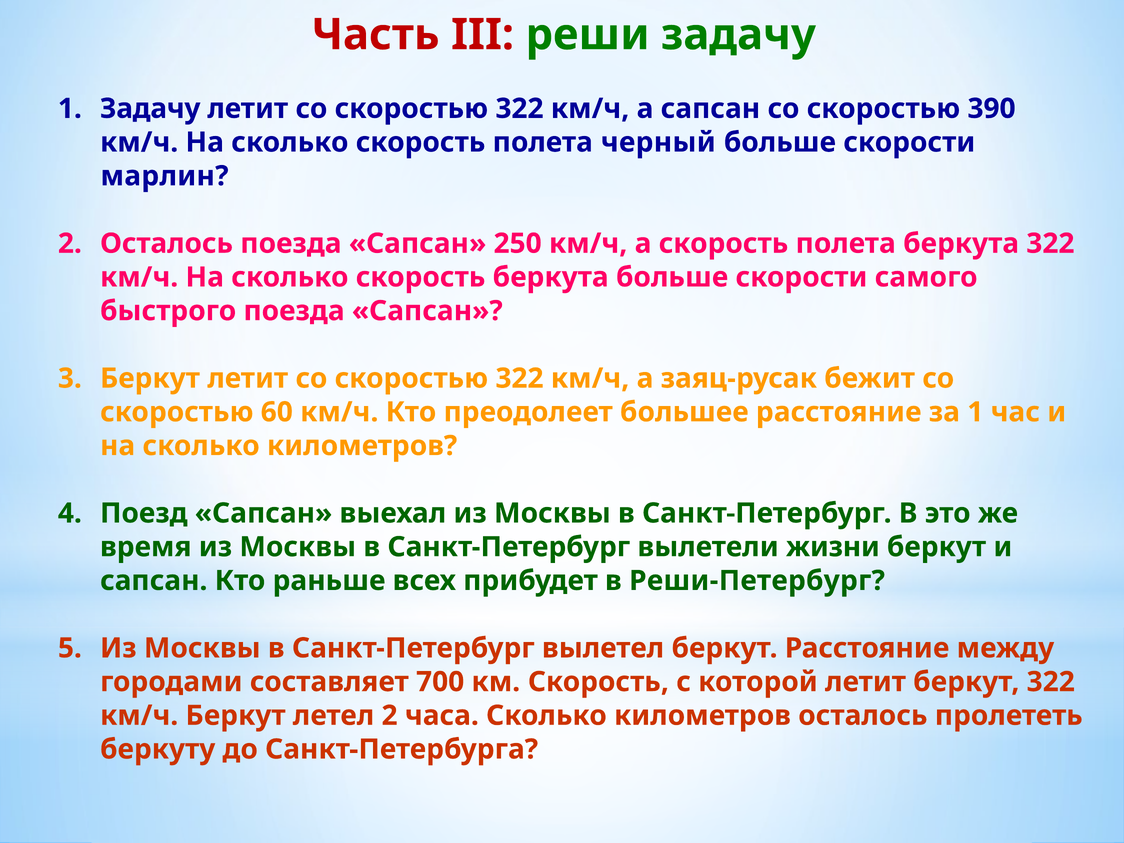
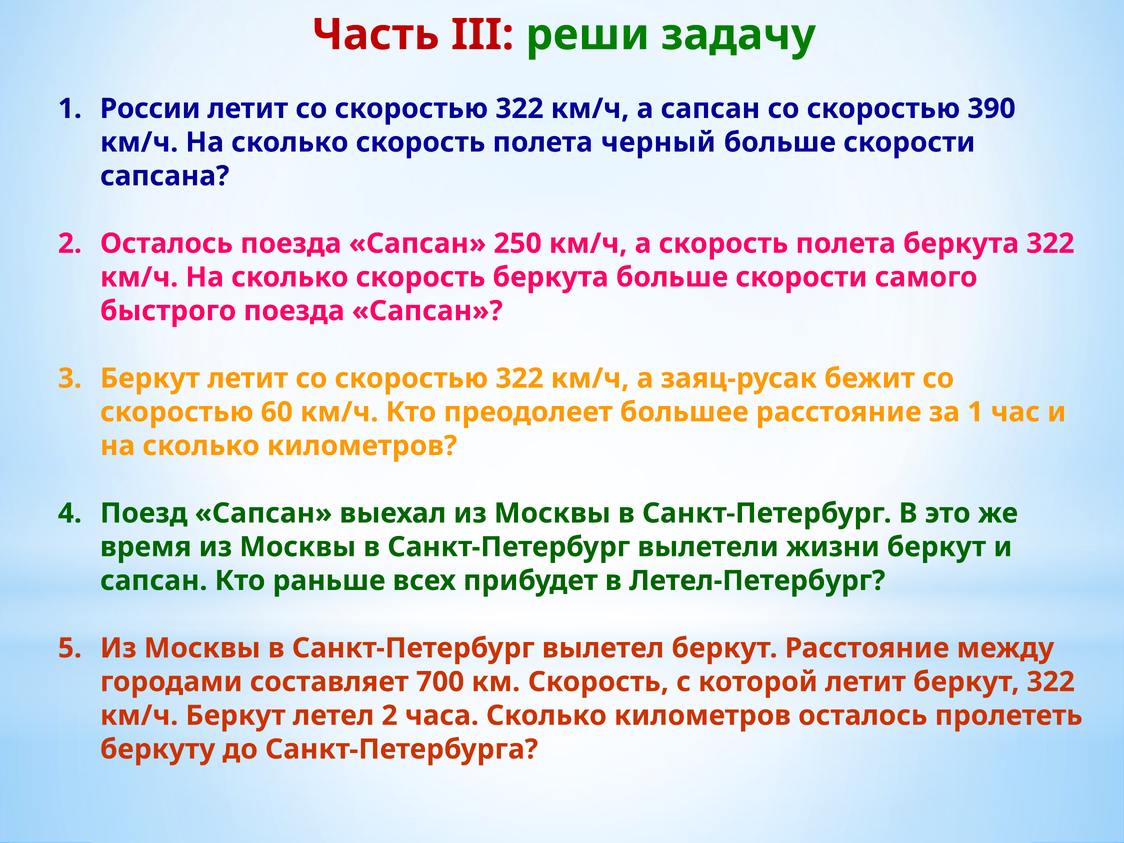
1 Задачу: Задачу -> России (150, 109)
марлин: марлин -> сапсана (165, 176)
Реши-Петербург: Реши-Петербург -> Летел-Петербург (757, 581)
